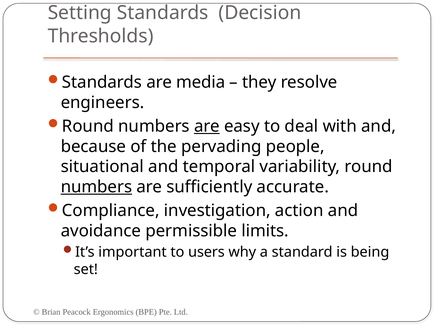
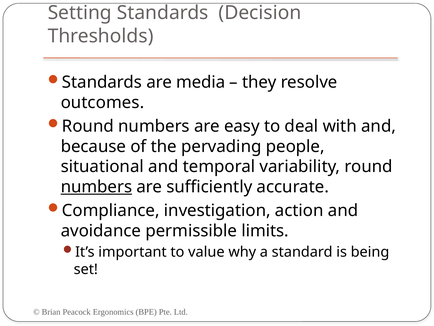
engineers: engineers -> outcomes (102, 102)
are underline: present -> none (207, 126)
users: users -> value (206, 252)
